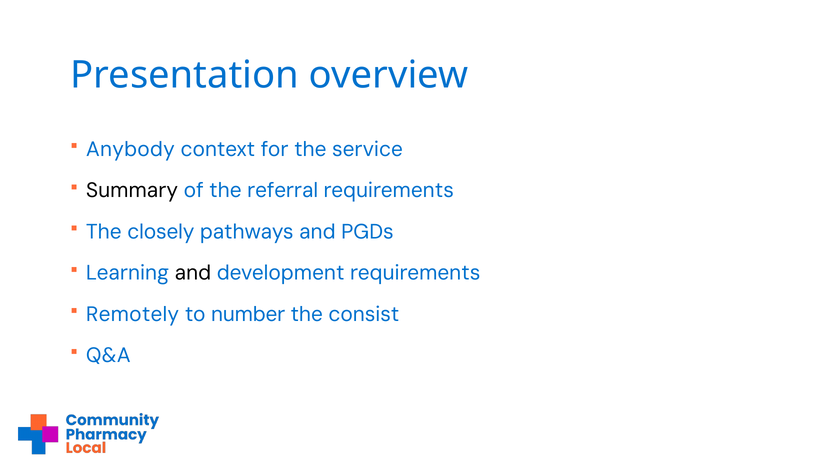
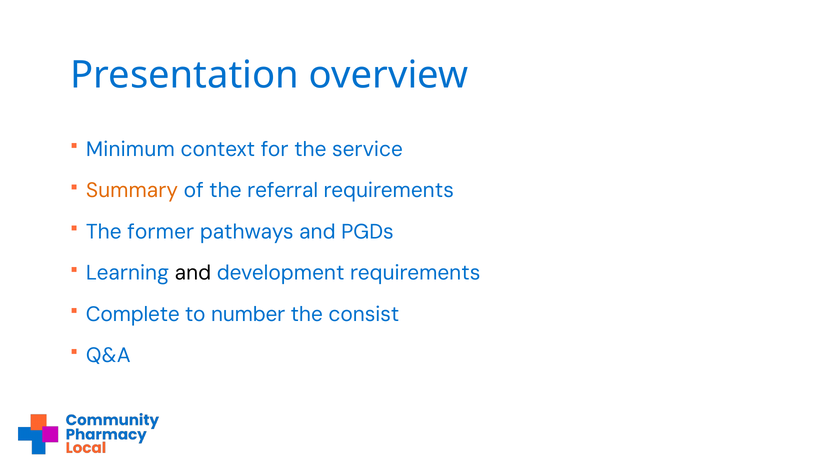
Anybody: Anybody -> Minimum (130, 149)
Summary colour: black -> orange (132, 191)
closely: closely -> former (161, 232)
Remotely: Remotely -> Complete (133, 314)
